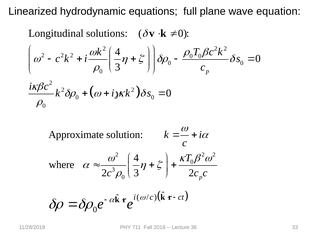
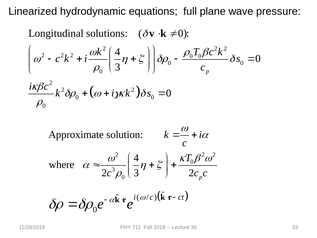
equation: equation -> pressure (278, 11)
